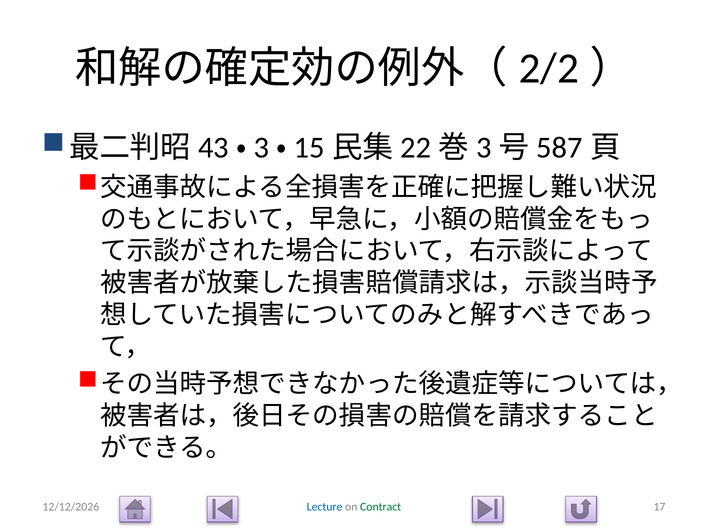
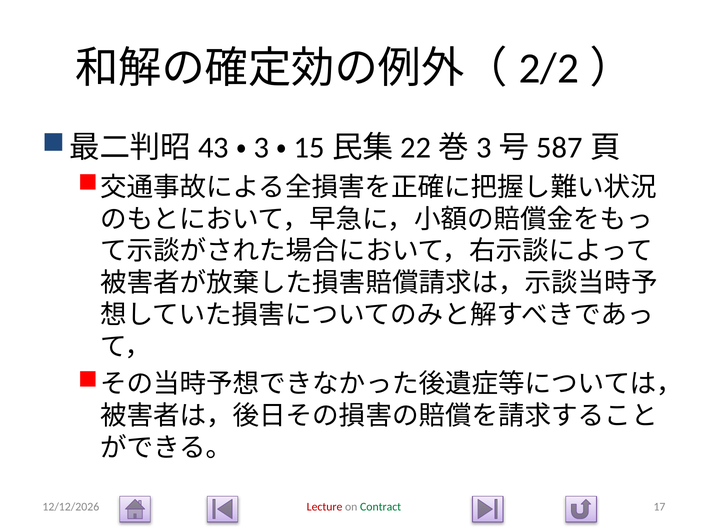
Lecture colour: blue -> red (325, 507)
